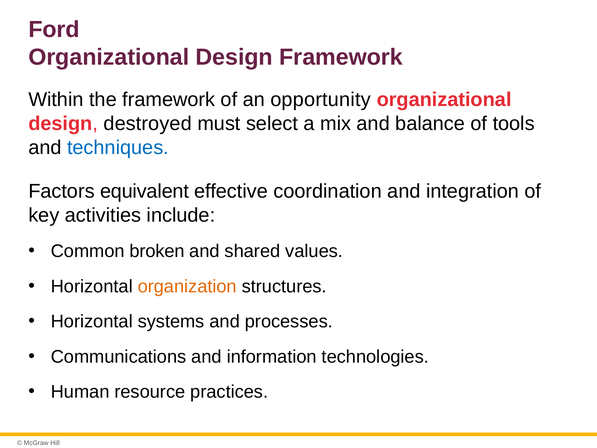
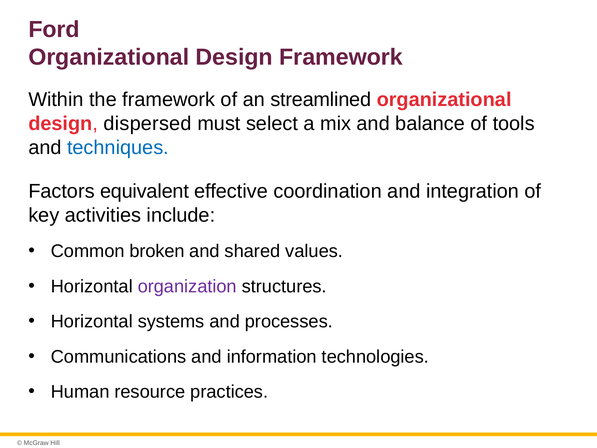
opportunity: opportunity -> streamlined (321, 100)
destroyed: destroyed -> dispersed (148, 124)
organization colour: orange -> purple (187, 286)
